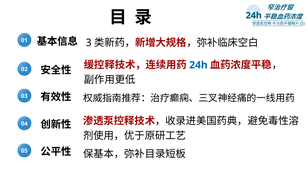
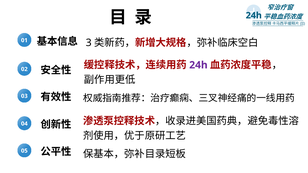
24h colour: blue -> purple (198, 65)
